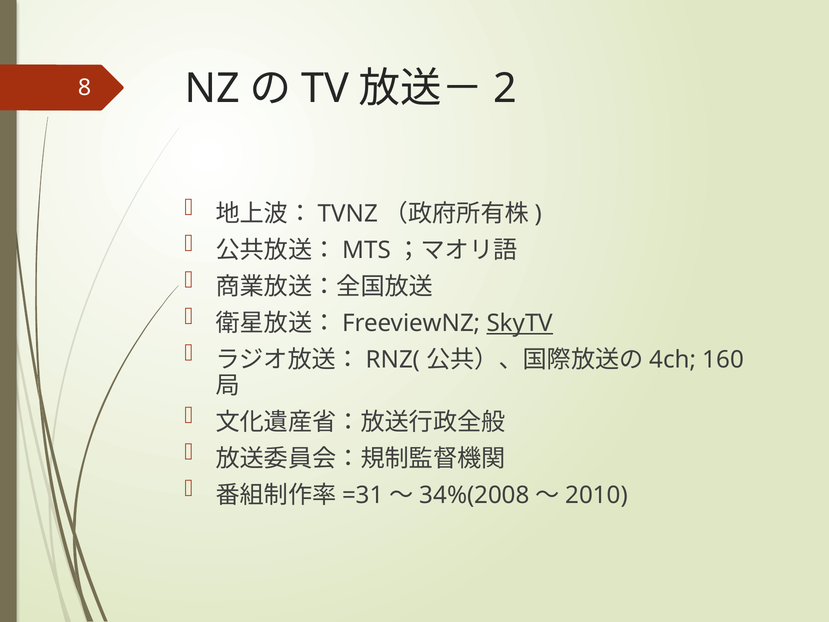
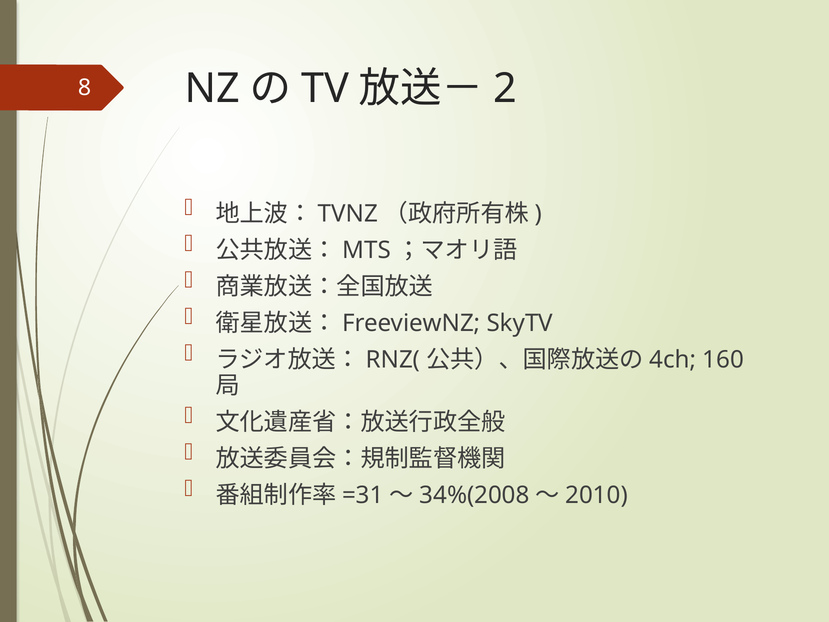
SkyTV underline: present -> none (520, 323)
